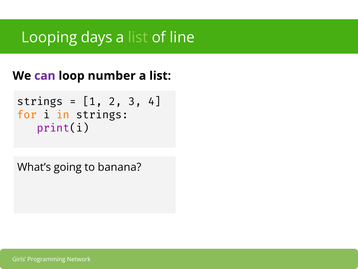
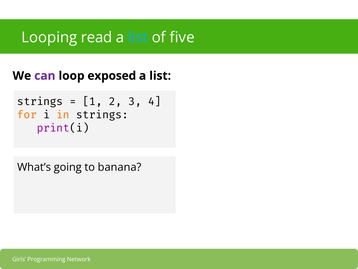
days: days -> read (97, 37)
list colour: light green -> light blue (138, 37)
line: line -> five (182, 37)
number: number -> exposed (112, 76)
